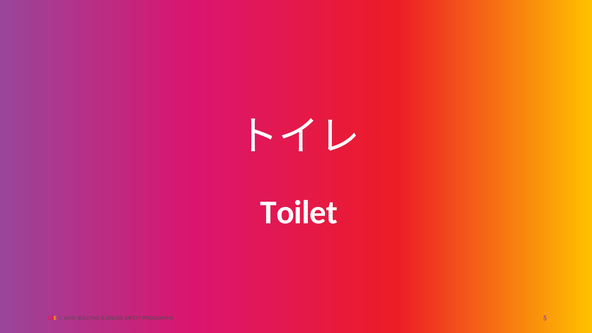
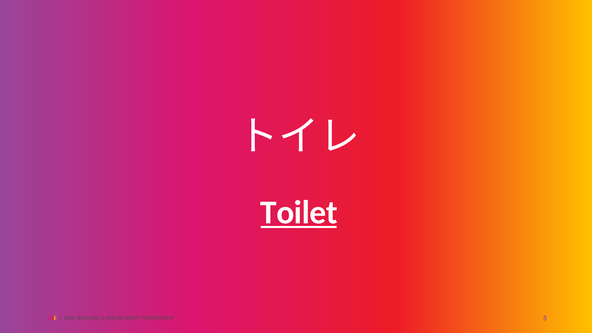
Toilet underline: none -> present (299, 213)
